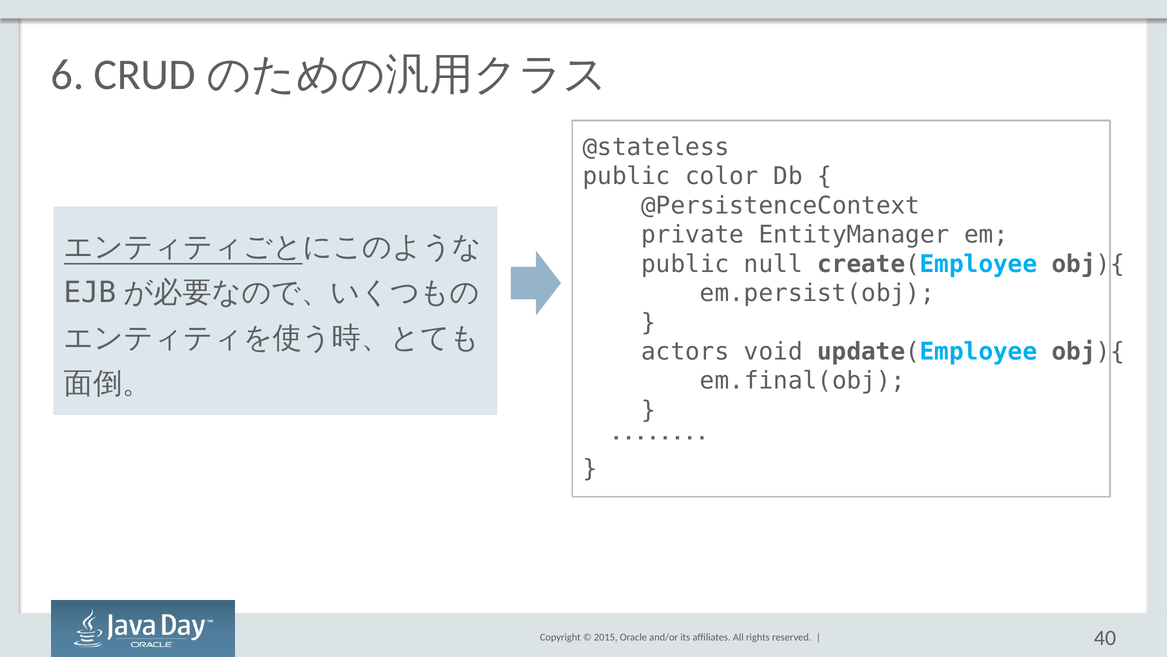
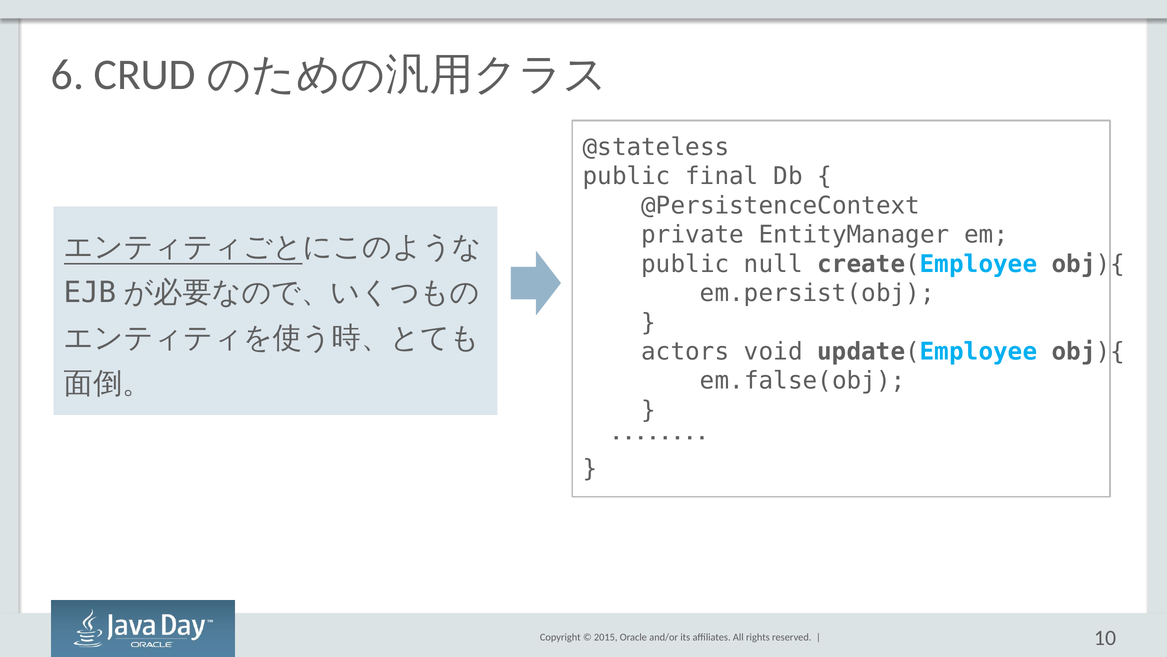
color: color -> final (722, 176)
em.final(obj: em.final(obj -> em.false(obj (803, 381)
40: 40 -> 10 (1105, 638)
